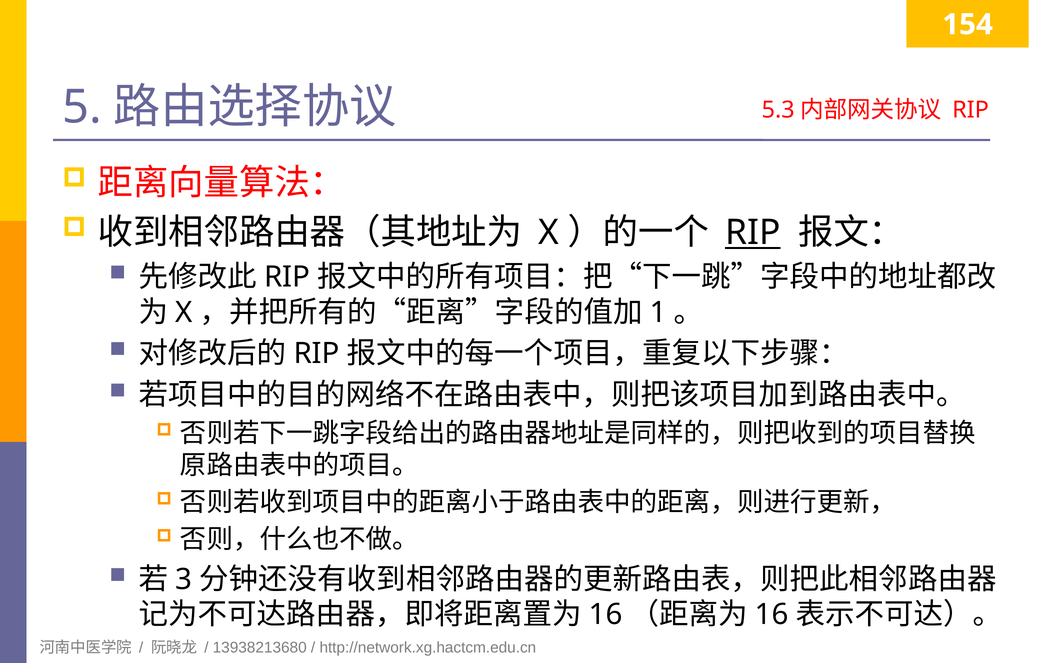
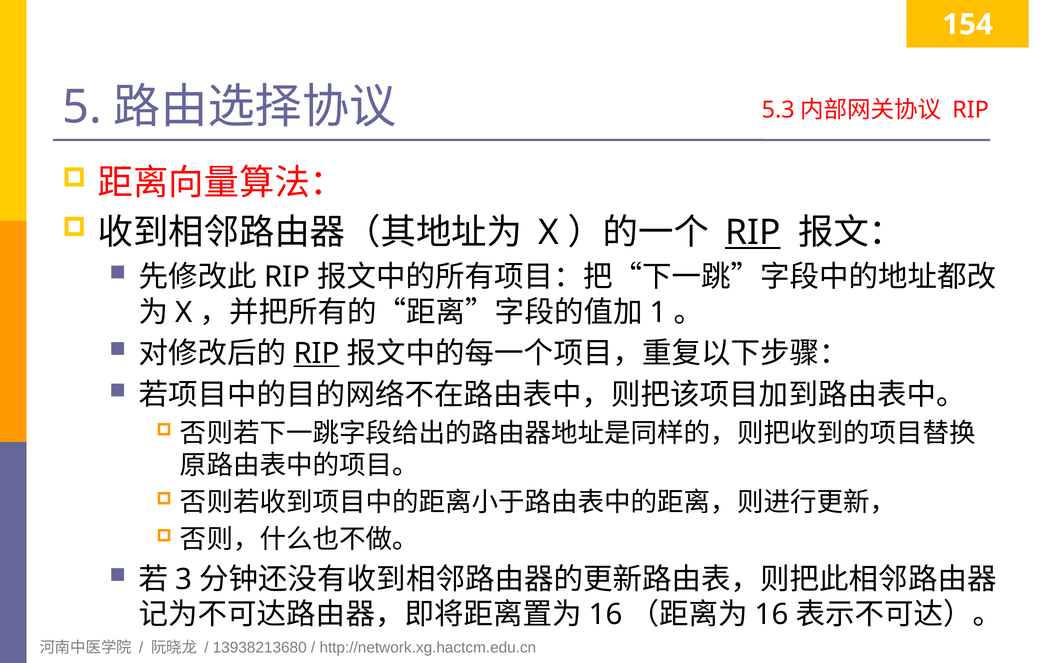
RIP underline: none -> present (317, 354)
